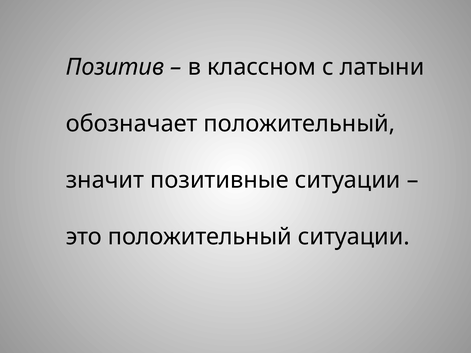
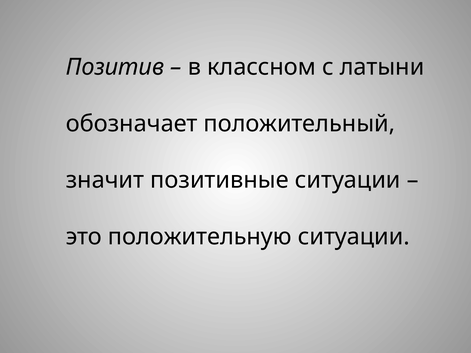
это положительный: положительный -> положительную (200, 237)
